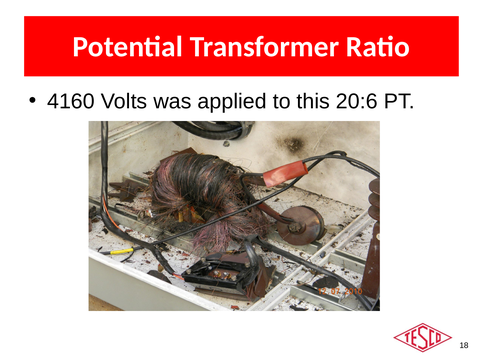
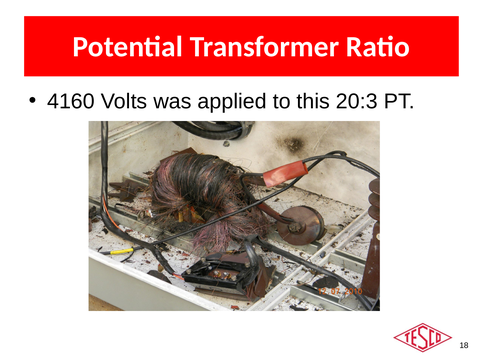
20:6: 20:6 -> 20:3 (357, 101)
